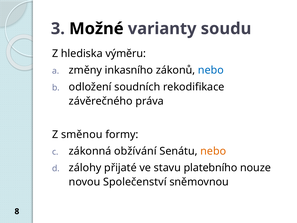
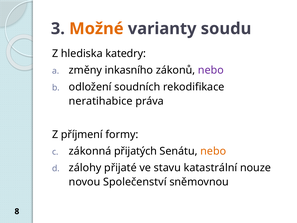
Možné colour: black -> orange (96, 29)
výměru: výměru -> katedry (126, 53)
nebo colour: blue -> purple (211, 70)
závěrečného: závěrečného -> neratihabice (101, 101)
směnou: směnou -> příjmení (82, 134)
obžívání: obžívání -> přijatých (135, 151)
platebního: platebního -> katastrální (210, 168)
